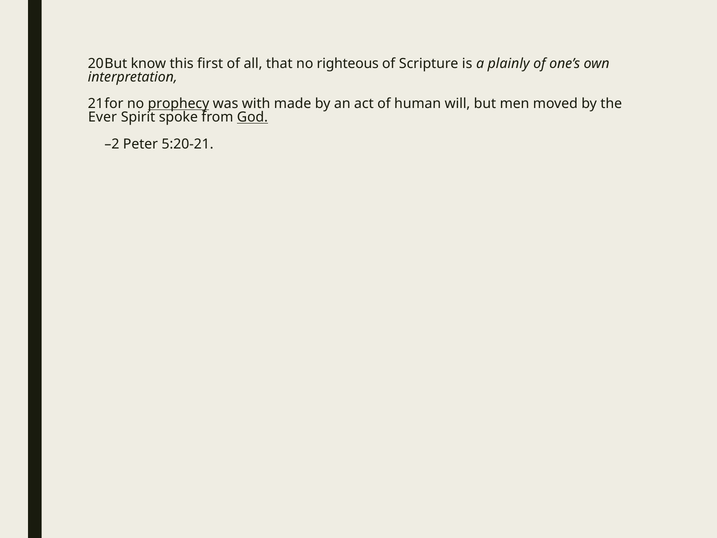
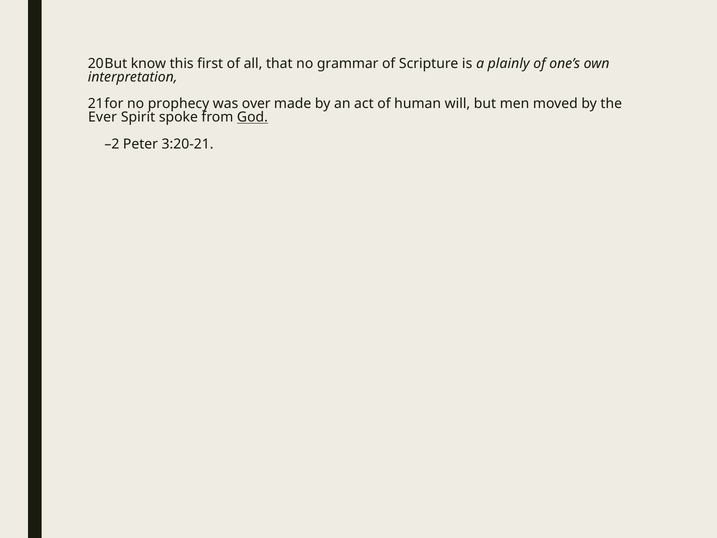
righteous: righteous -> grammar (348, 63)
prophecy underline: present -> none (179, 104)
with: with -> over (256, 104)
5:20-21: 5:20-21 -> 3:20-21 (188, 144)
